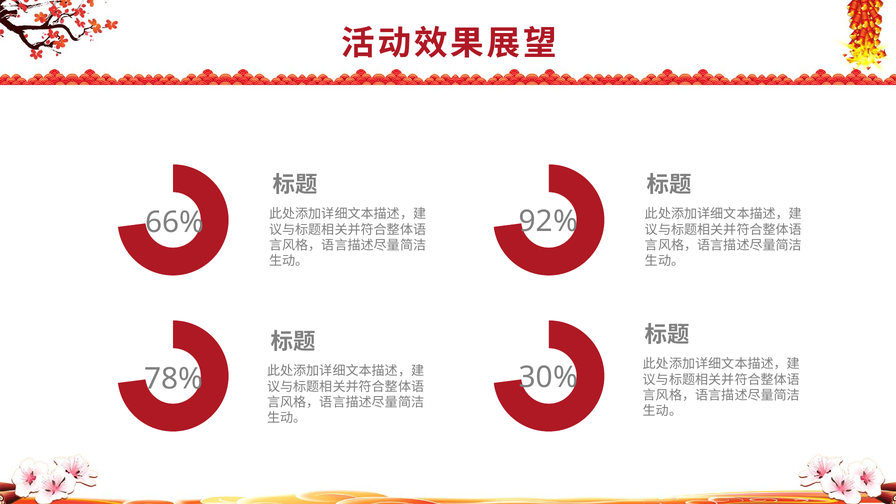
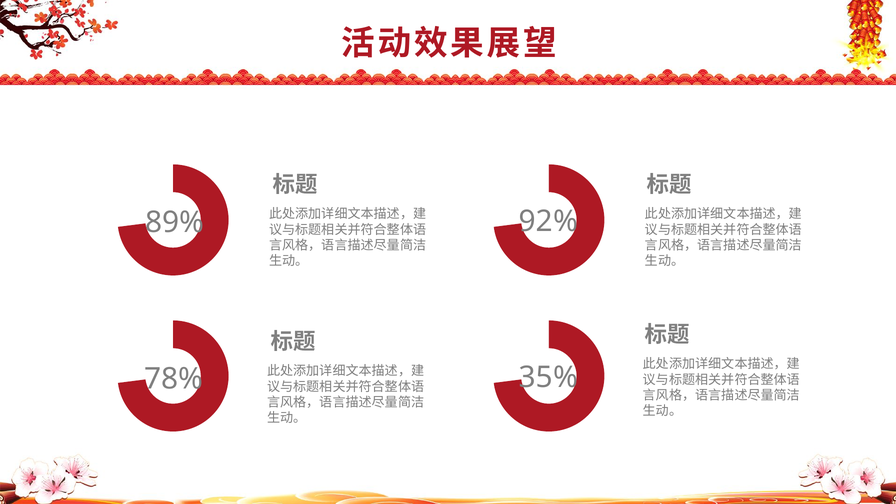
66%: 66% -> 89% (174, 222)
30%: 30% -> 35% (548, 377)
